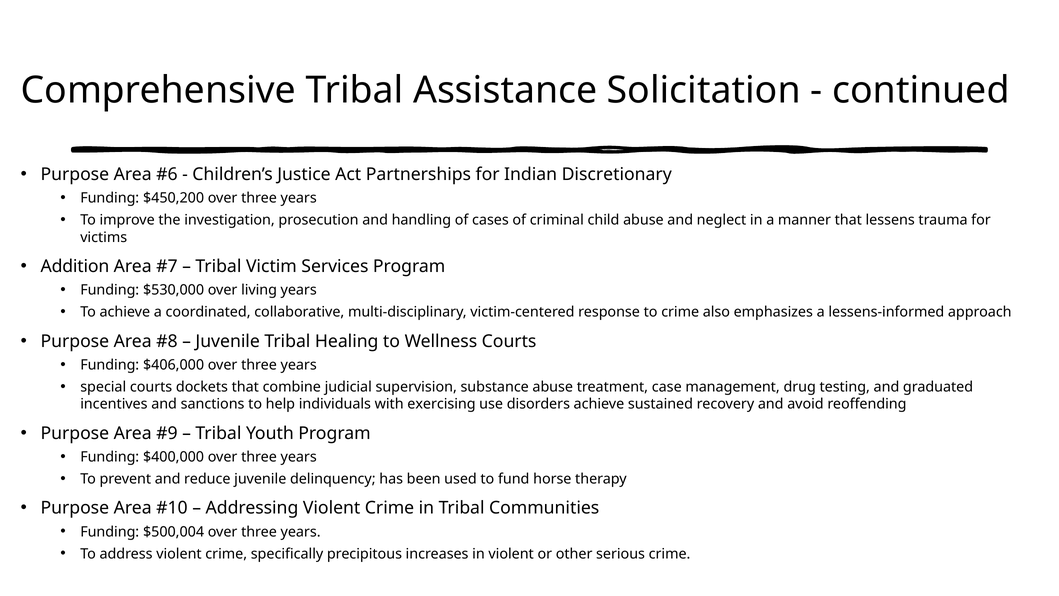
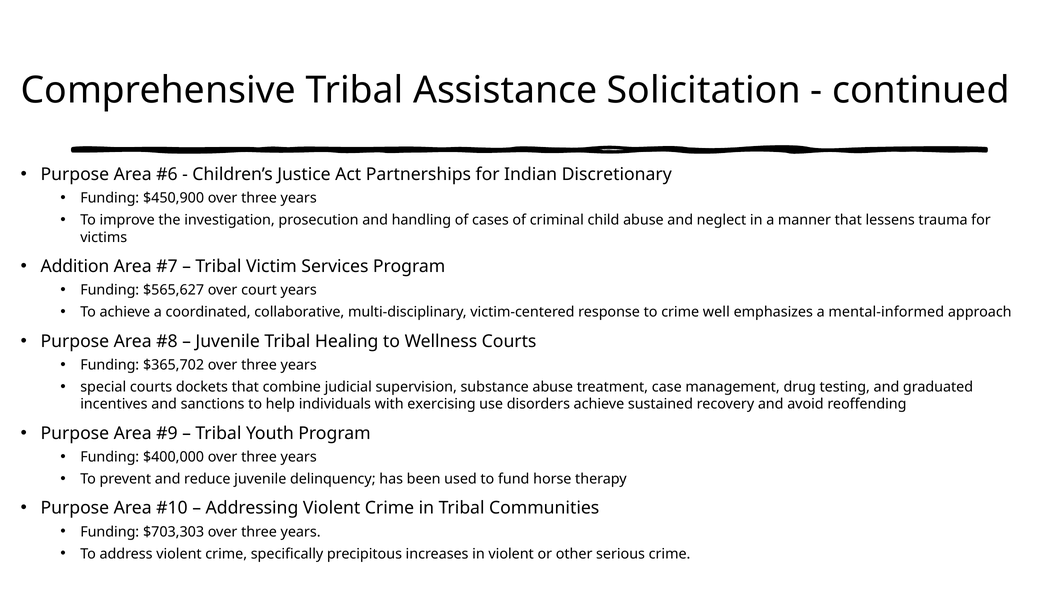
$450,200: $450,200 -> $450,900 (174, 198)
$530,000: $530,000 -> $565,627 (174, 290)
living: living -> court (259, 290)
also: also -> well (716, 312)
lessens-informed: lessens-informed -> mental-informed (886, 312)
$406,000: $406,000 -> $365,702 (174, 365)
$500,004: $500,004 -> $703,303 (174, 532)
